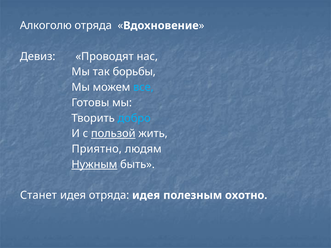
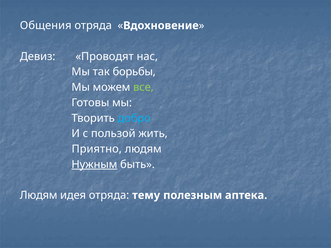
Алкоголю: Алкоголю -> Общения (46, 26)
все colour: light blue -> light green (143, 87)
пользой underline: present -> none (113, 134)
Станет: Станет -> Людям (39, 195)
отряда идея: идея -> тему (146, 195)
охотно: охотно -> аптека (246, 195)
